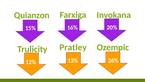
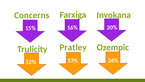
Quianzon: Quianzon -> Concerns (32, 15)
